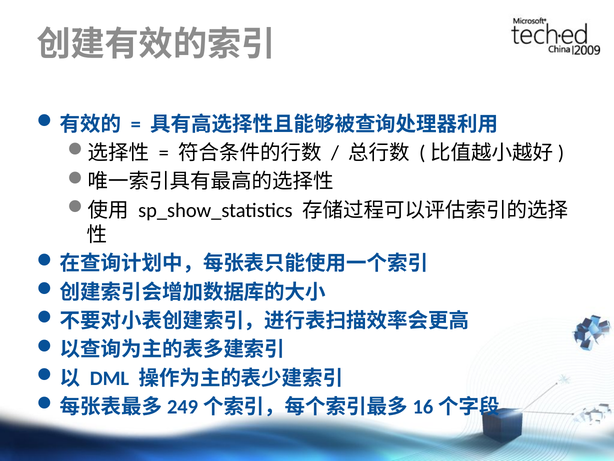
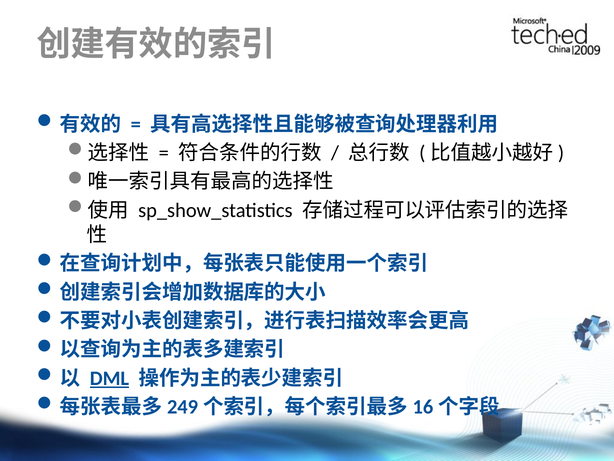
DML underline: none -> present (109, 378)
